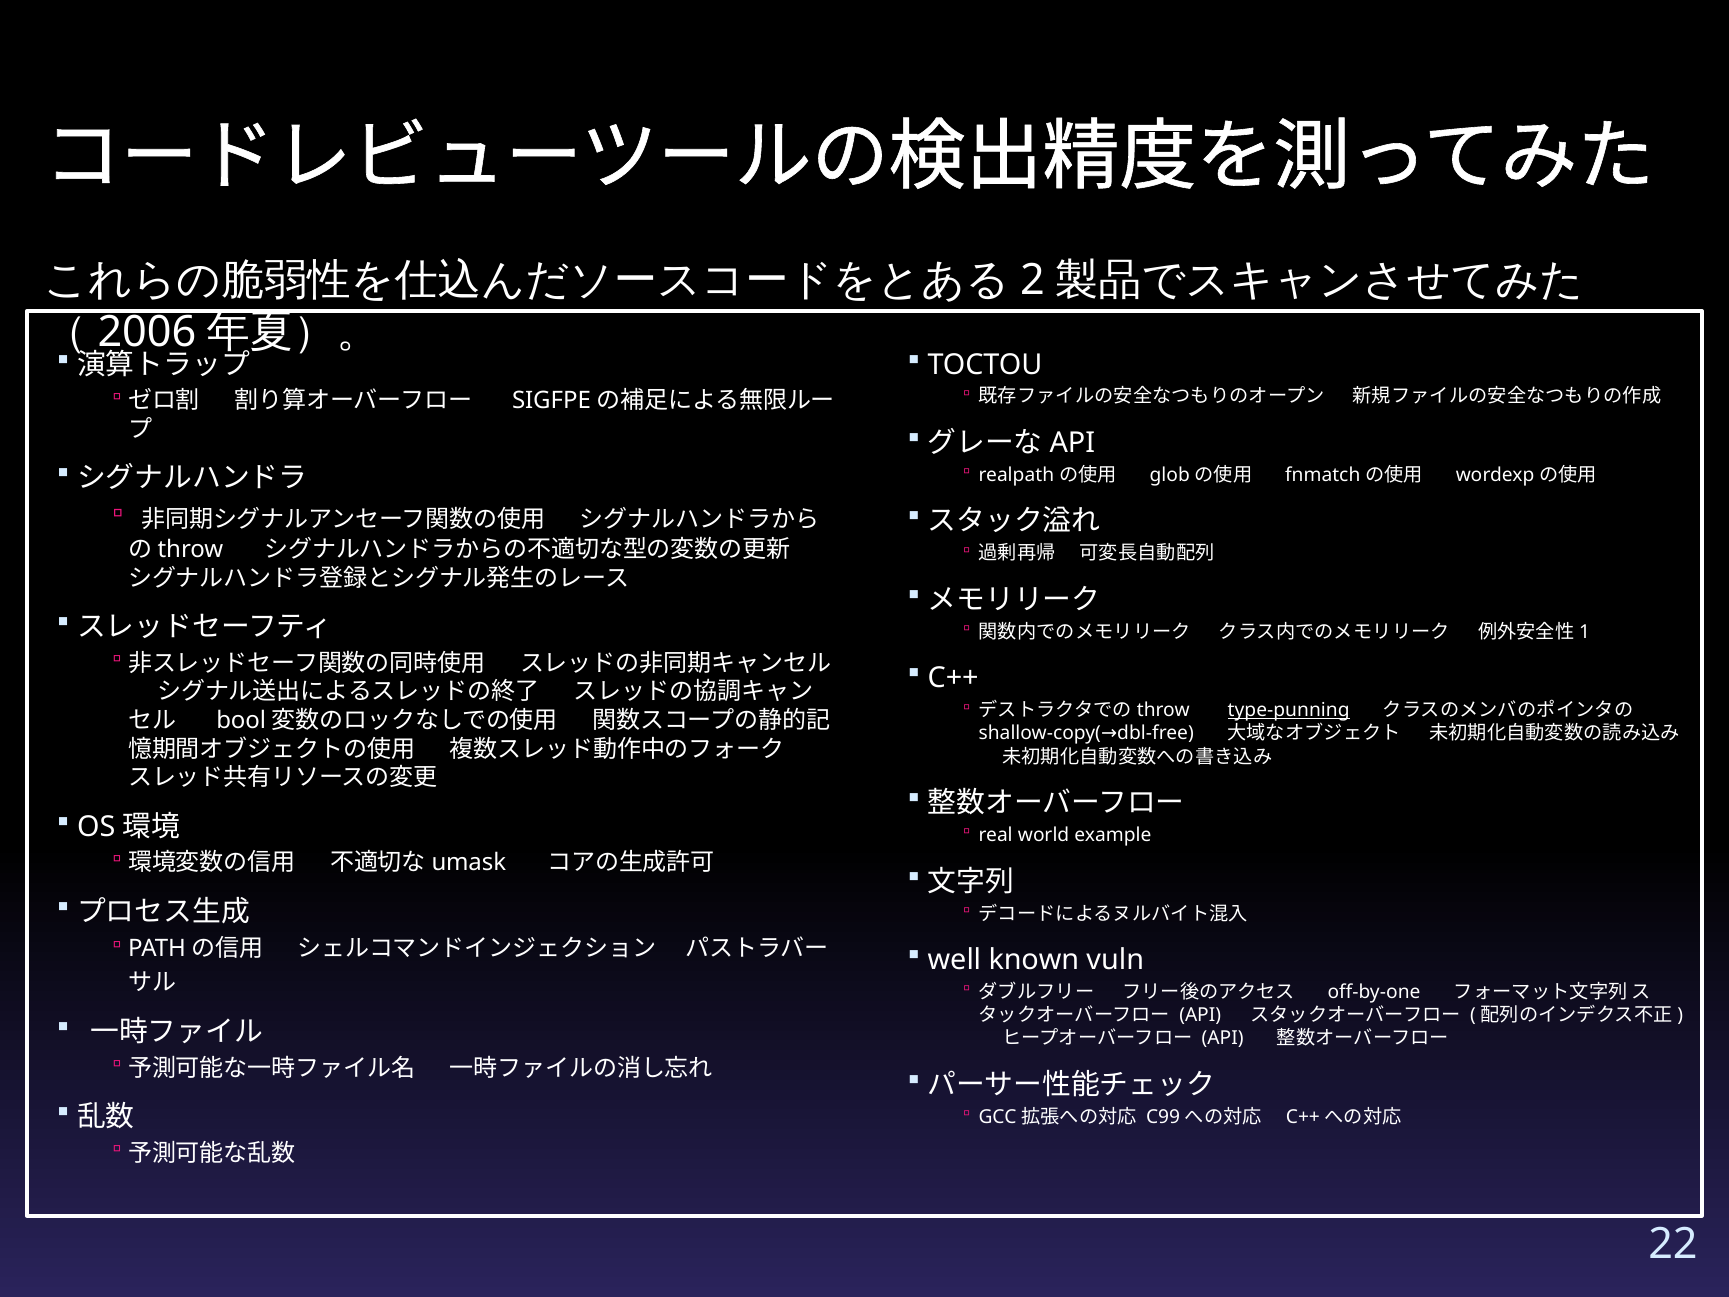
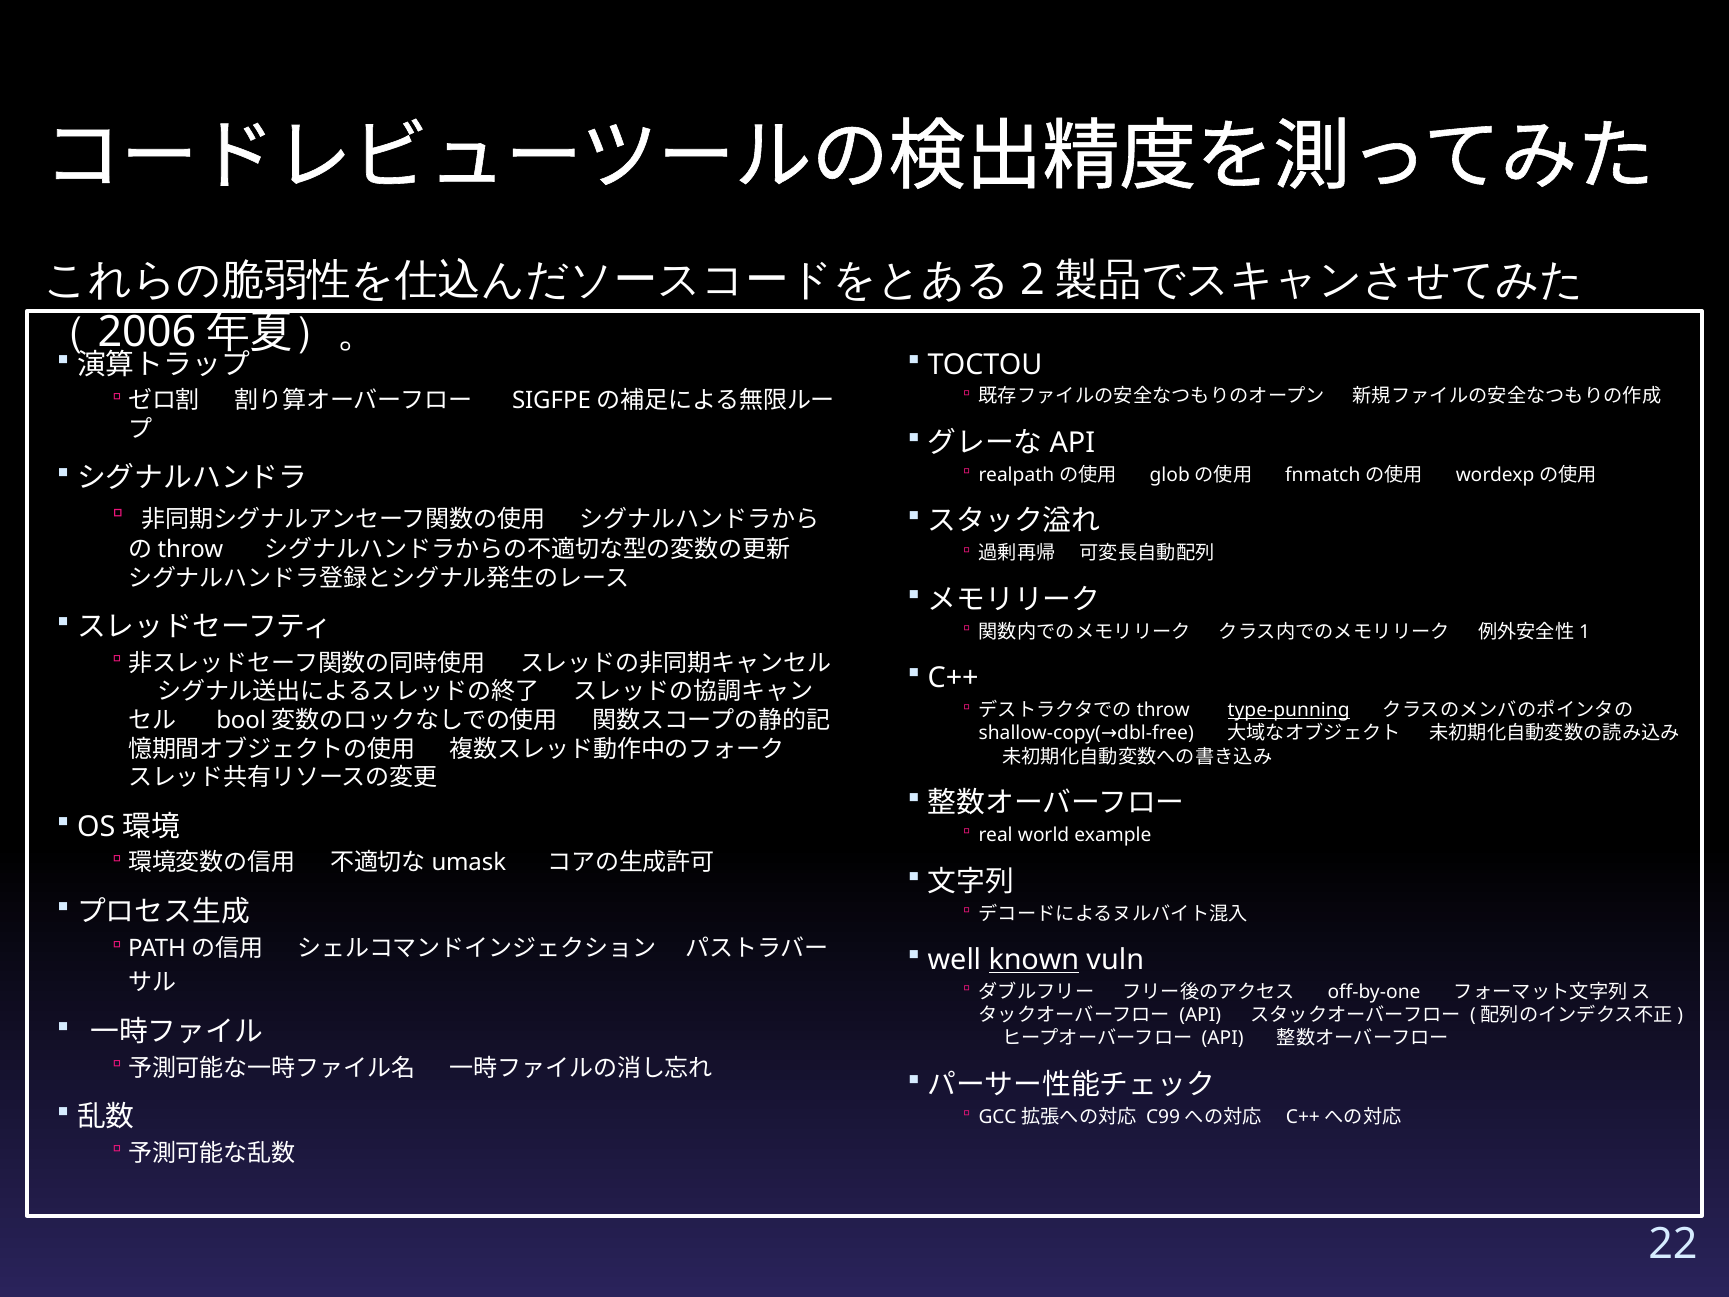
known underline: none -> present (1034, 960)
